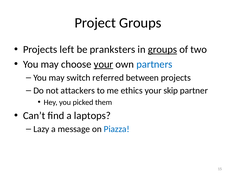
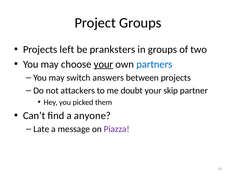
groups underline: present -> none (162, 50)
referred: referred -> answers (108, 78)
ethics: ethics -> doubt (132, 91)
laptops: laptops -> anyone (92, 116)
Lazy: Lazy -> Late (41, 129)
Piazza colour: blue -> purple (117, 129)
